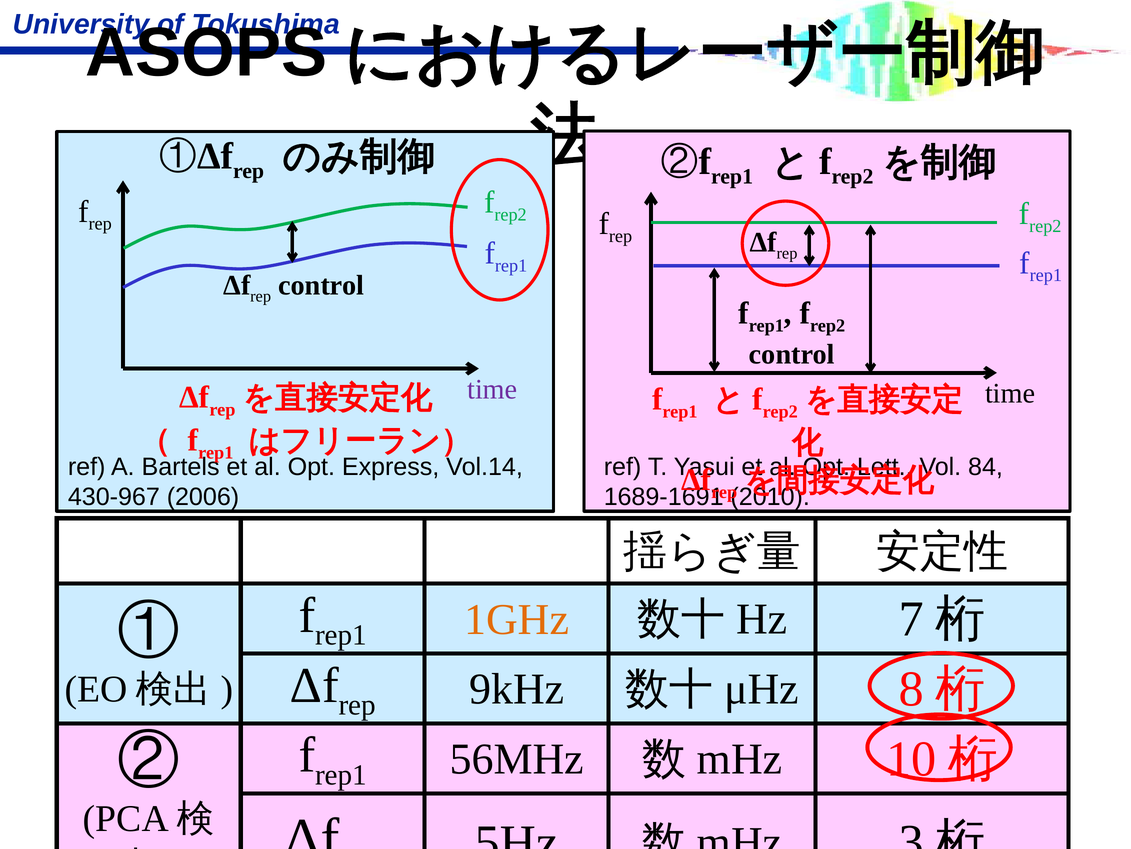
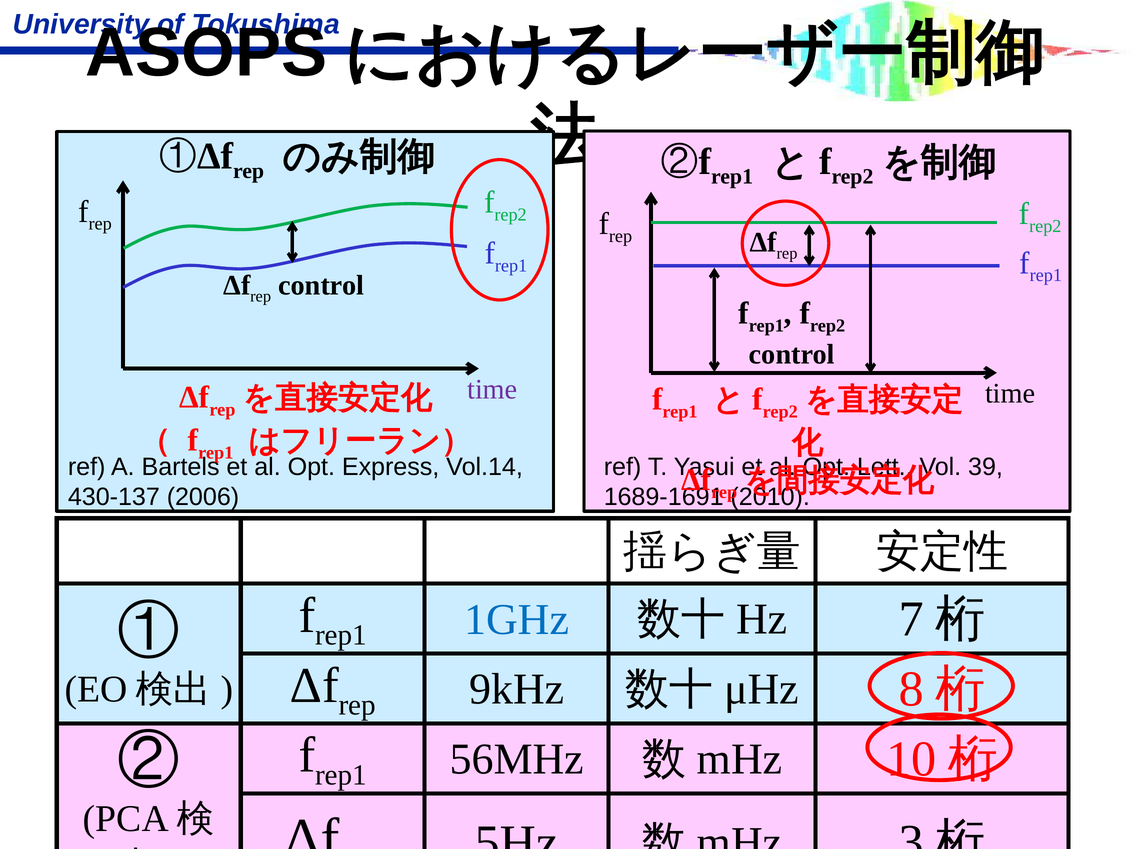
84: 84 -> 39 (985, 466)
430-967: 430-967 -> 430-137 (114, 497)
1GHz colour: orange -> blue (517, 619)
